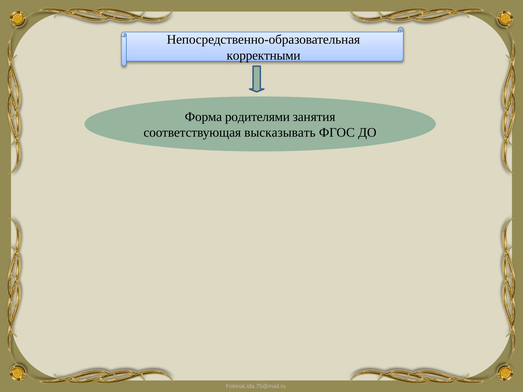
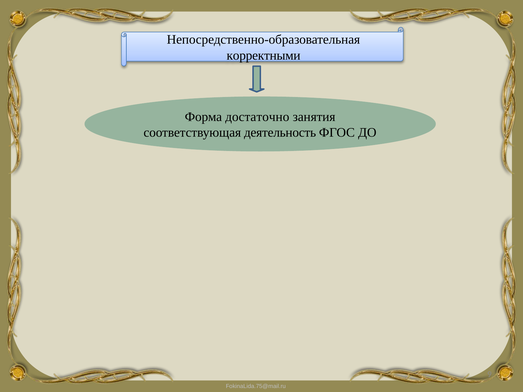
родителями: родителями -> достаточно (257, 117)
высказывать: высказывать -> деятельность (280, 133)
